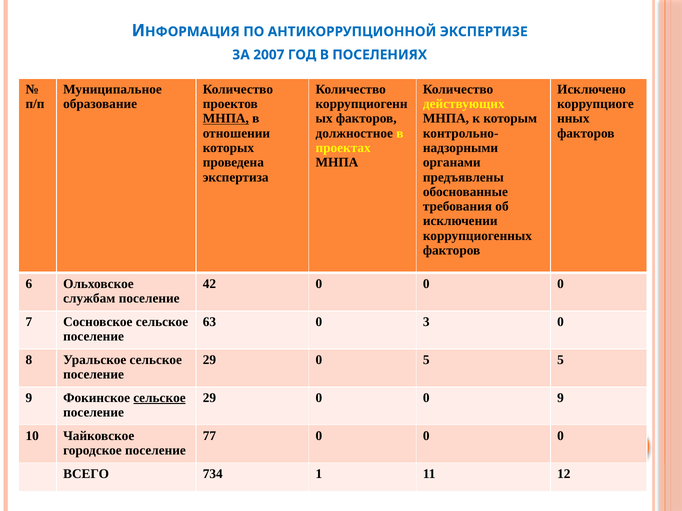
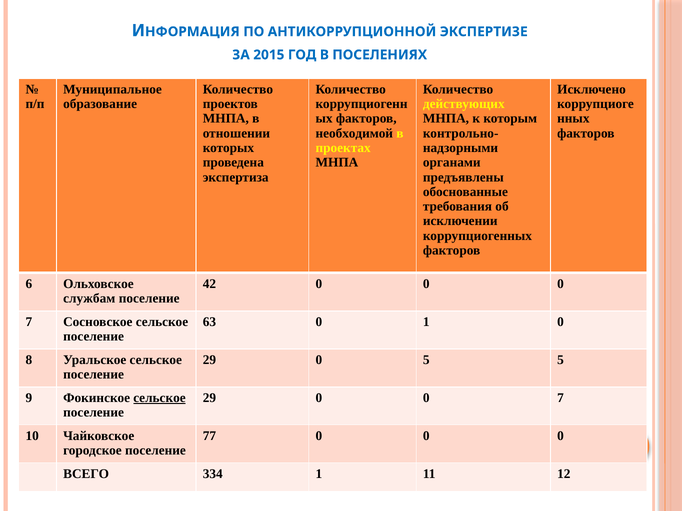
2007: 2007 -> 2015 (269, 55)
МНПА underline: present -> none (226, 119)
должностное: должностное -> необходимой (354, 133)
0 3: 3 -> 1 (426, 322)
29 0 0 9: 9 -> 7 (561, 398)
734: 734 -> 334 (213, 474)
